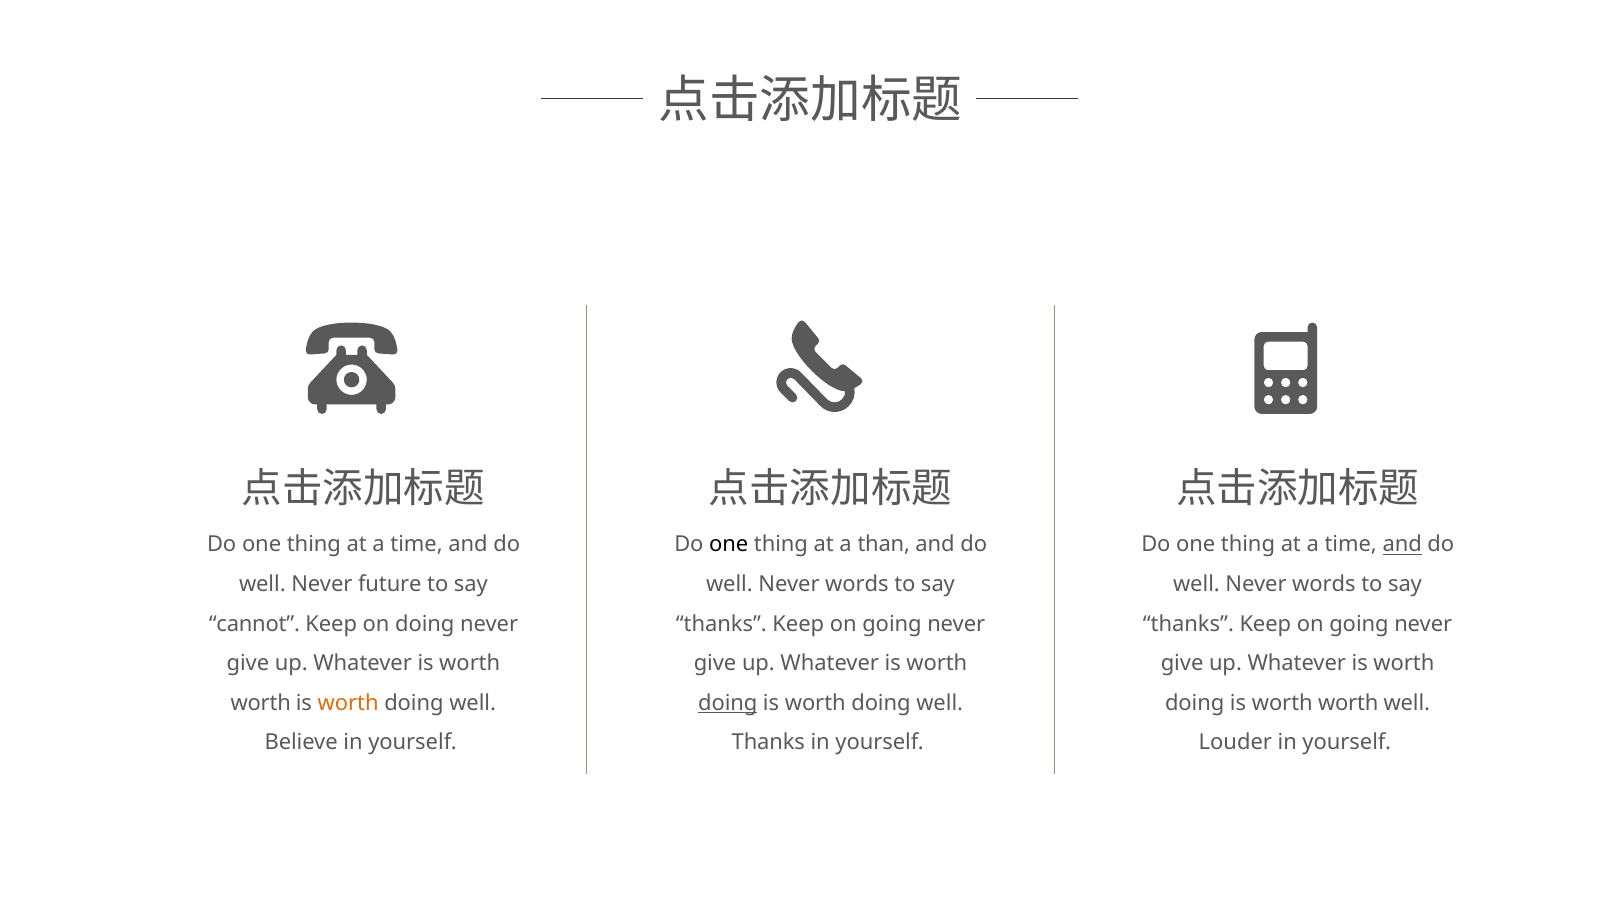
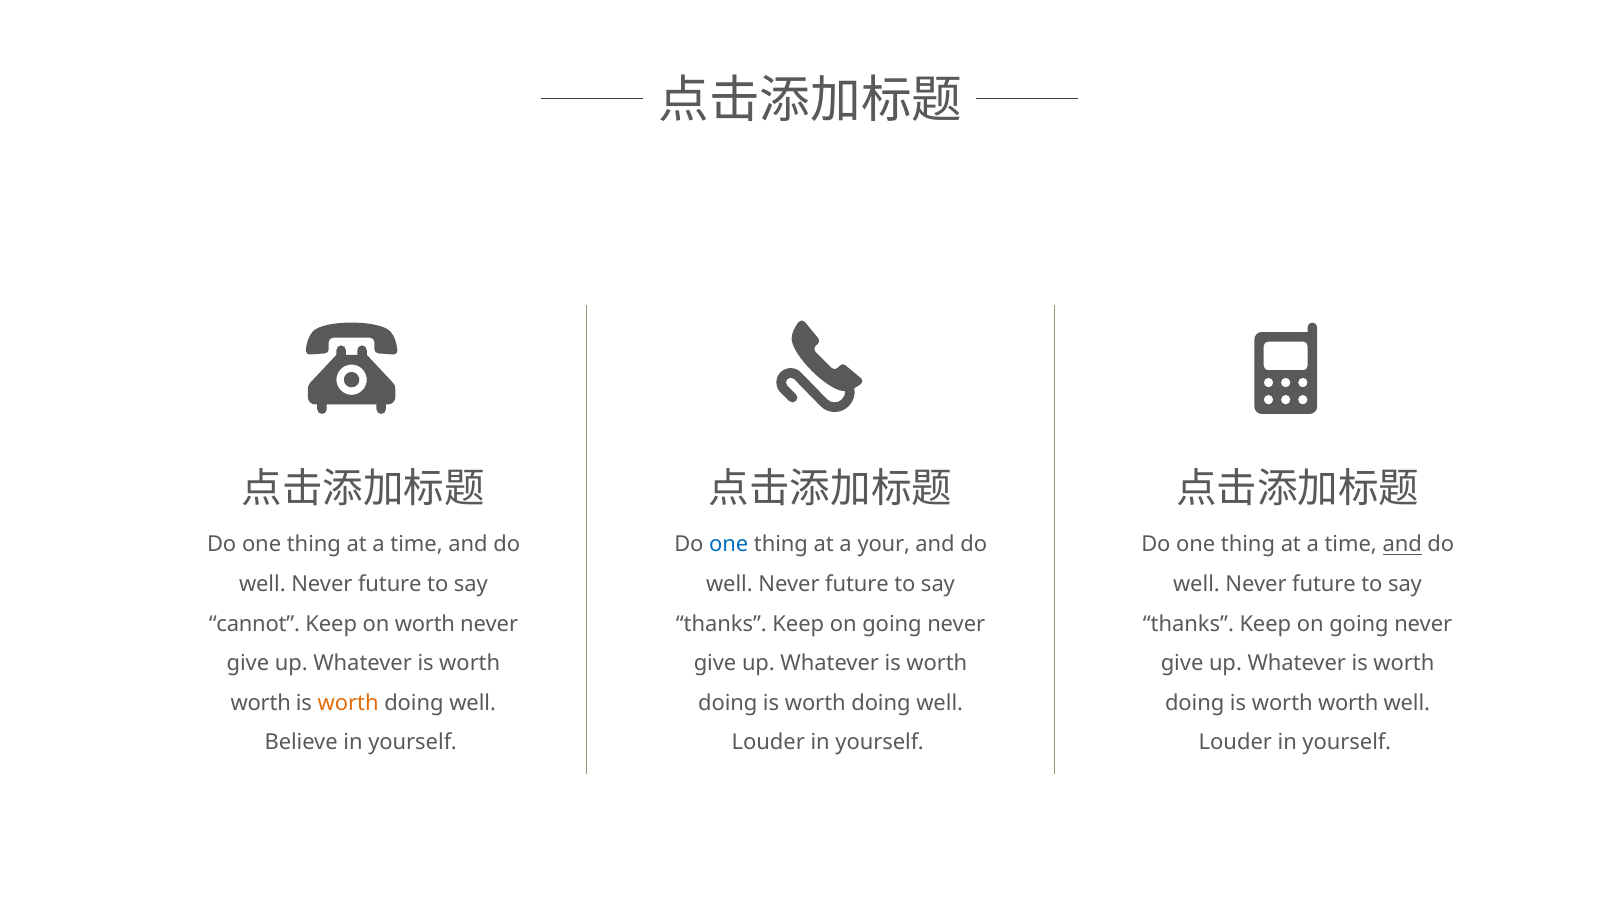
one colour: black -> blue (729, 545)
than: than -> your (884, 545)
words: words -> future (857, 584)
words: words -> future (1324, 584)
on doing: doing -> worth (425, 624)
doing underline: present -> none (728, 703)
Thanks: Thanks -> Louder (768, 742)
